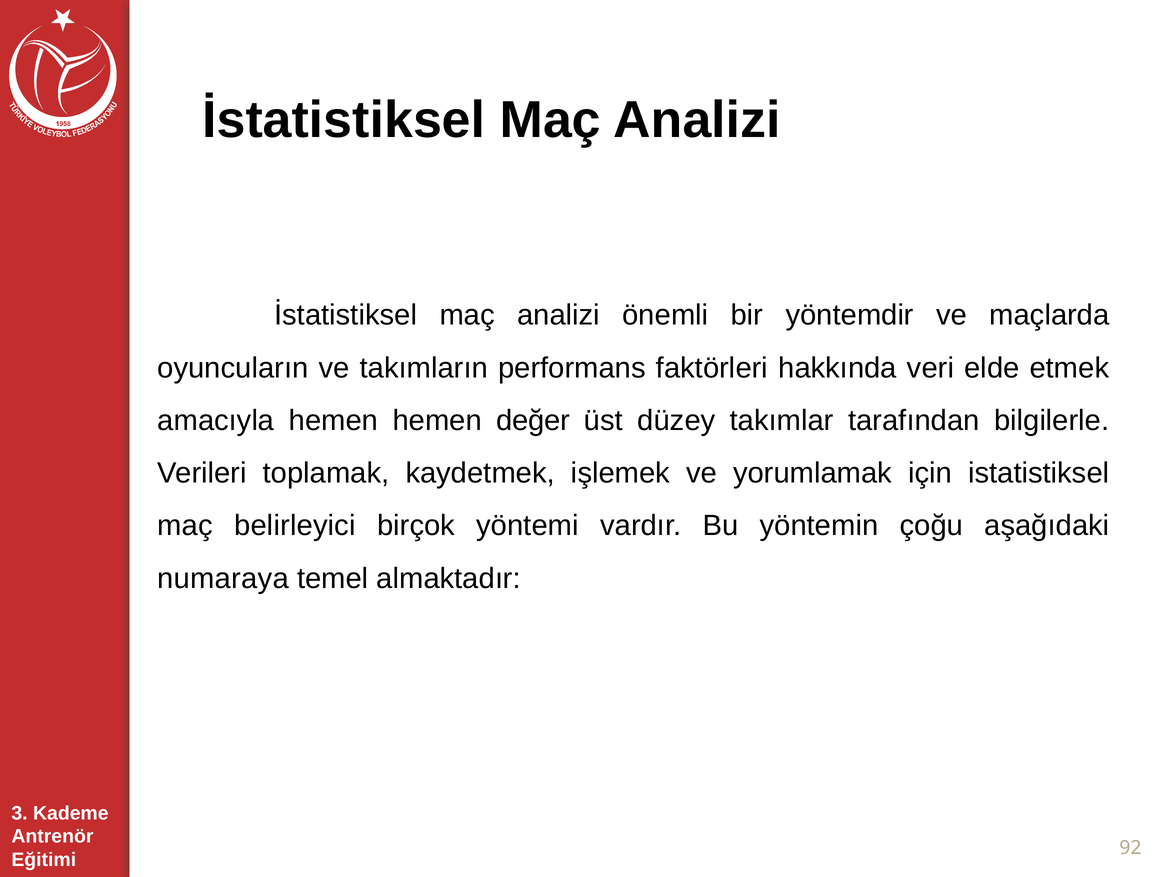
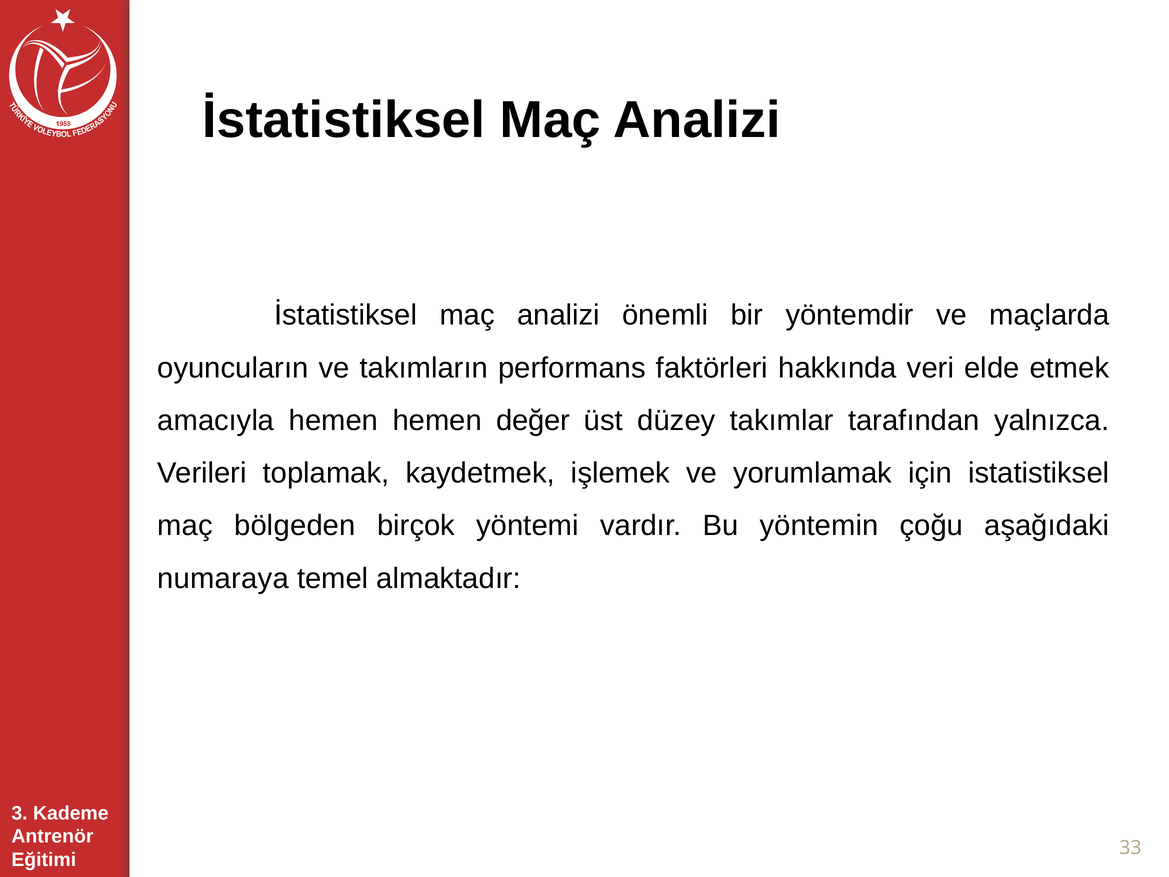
bilgilerle: bilgilerle -> yalnızca (1052, 420)
belirleyici: belirleyici -> bölgeden (295, 526)
92: 92 -> 33 (1130, 848)
